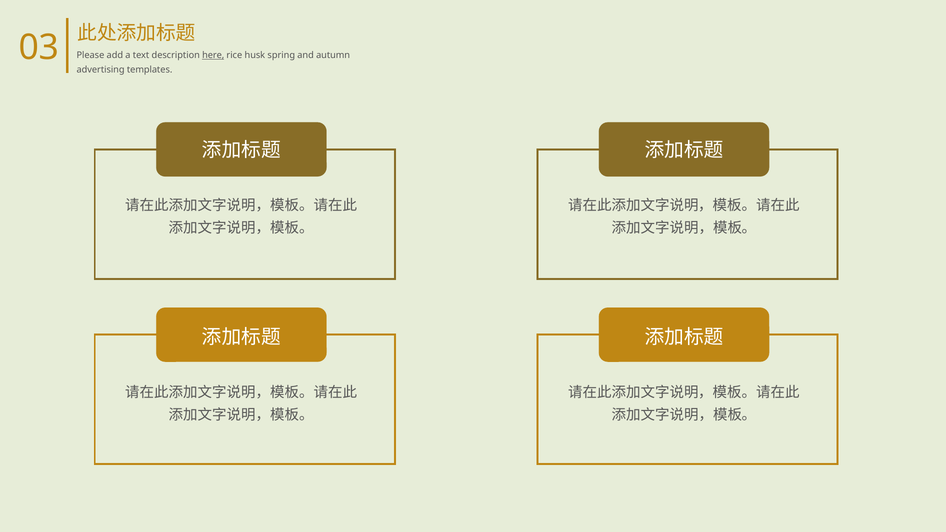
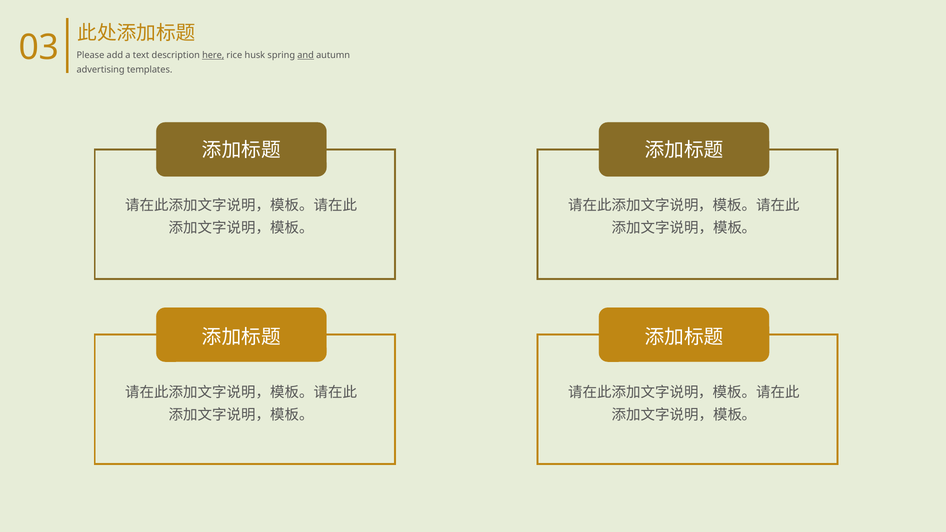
and underline: none -> present (306, 55)
